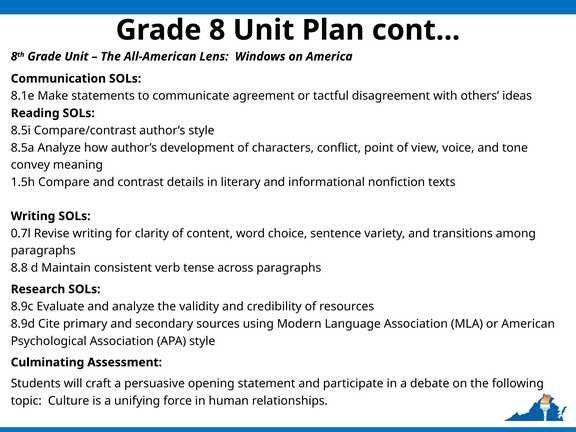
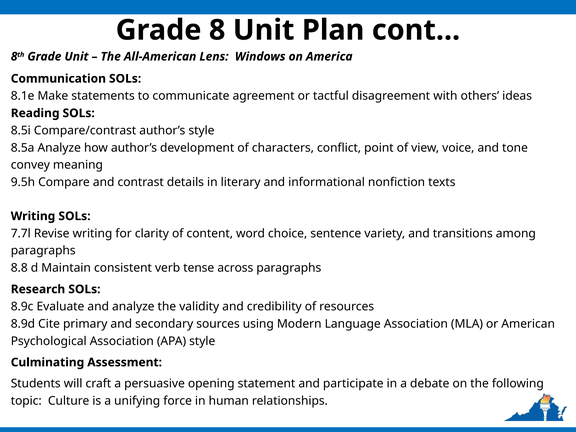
1.5h: 1.5h -> 9.5h (23, 182)
0.7l: 0.7l -> 7.7l (21, 233)
